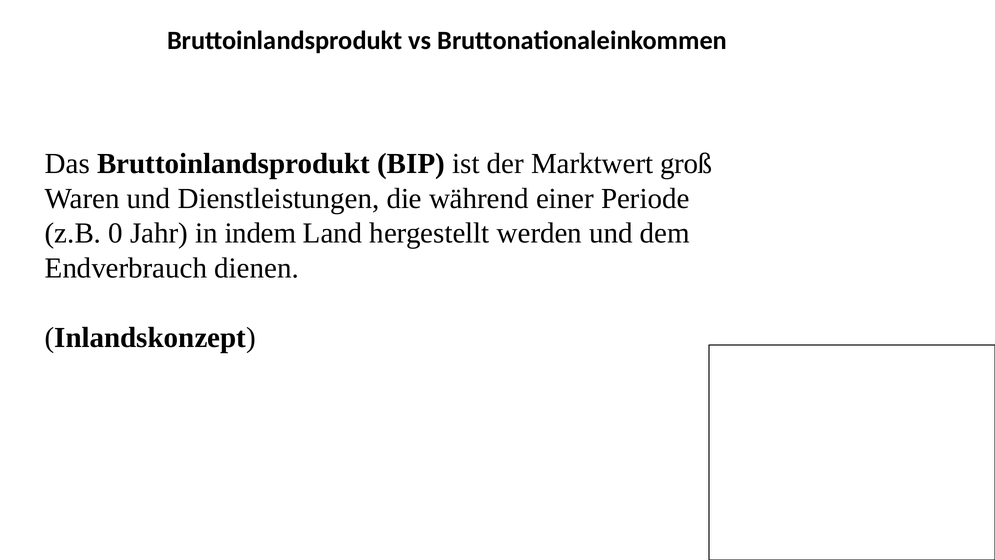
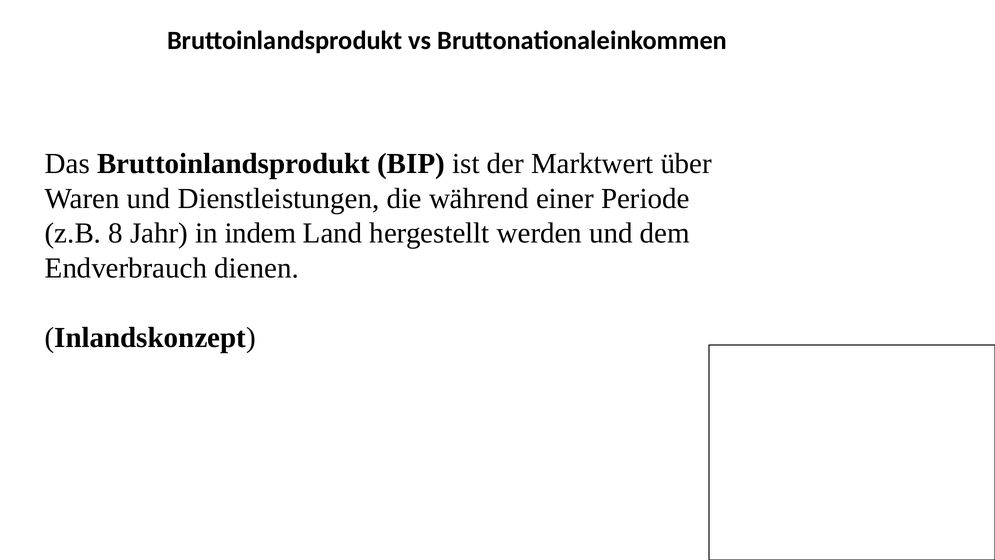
groß: groß -> über (686, 163)
0: 0 -> 8 (116, 233)
